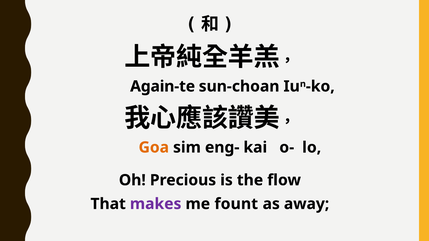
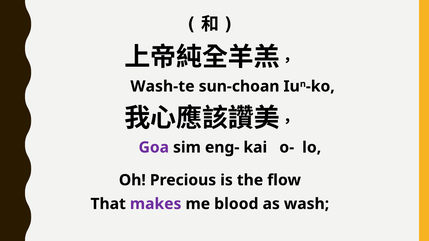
Again-te: Again-te -> Wash-te (162, 86)
Goa colour: orange -> purple (154, 148)
fount: fount -> blood (236, 204)
away: away -> wash (307, 204)
